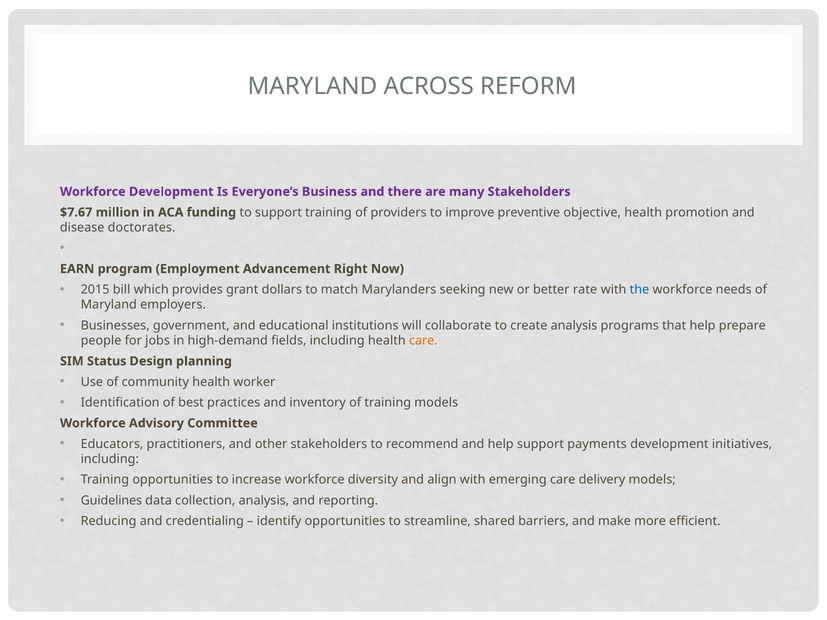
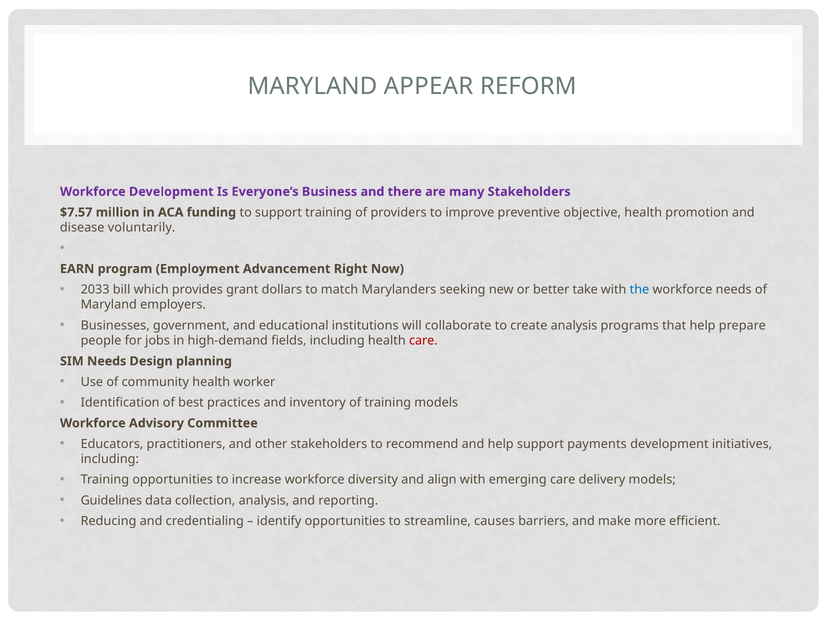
ACROSS: ACROSS -> APPEAR (429, 86)
$7.67: $7.67 -> $7.57 (76, 212)
doctorates: doctorates -> voluntarily (142, 228)
2015: 2015 -> 2033 (95, 290)
rate: rate -> take (585, 290)
care colour: orange -> red (423, 341)
SIM Status: Status -> Needs (107, 361)
shared: shared -> causes (494, 521)
